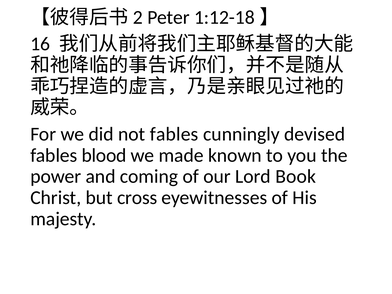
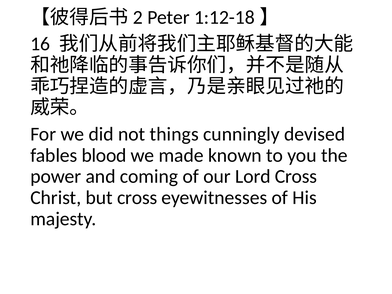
not fables: fables -> things (174, 134)
Lord Book: Book -> Cross (296, 176)
